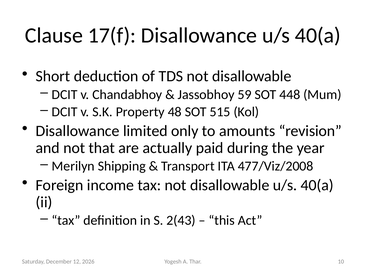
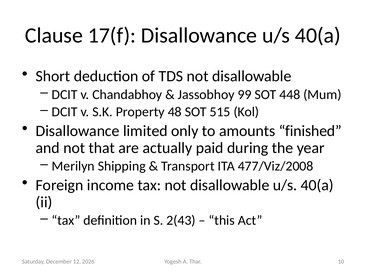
59: 59 -> 99 (245, 95)
revision: revision -> finished (310, 131)
